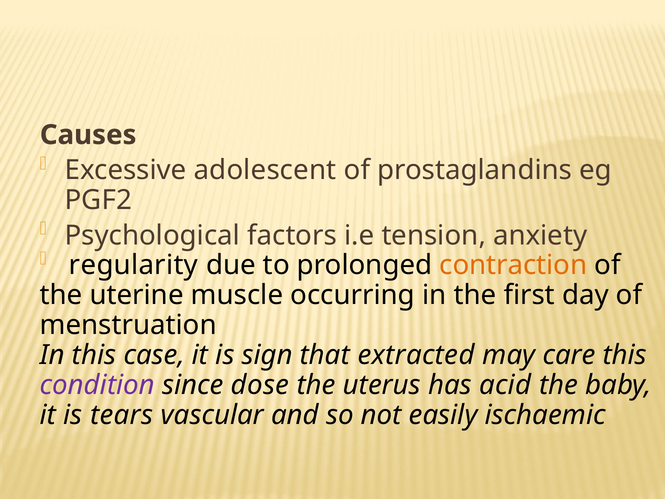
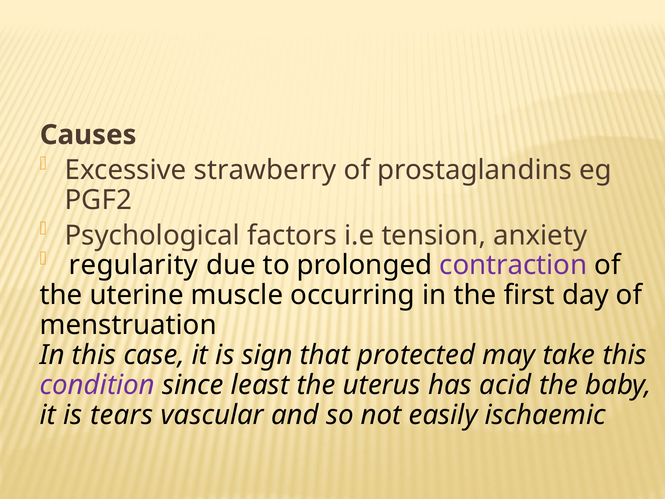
adolescent: adolescent -> strawberry (265, 170)
contraction colour: orange -> purple (513, 265)
extracted: extracted -> protected (416, 355)
care: care -> take (569, 355)
dose: dose -> least (260, 385)
